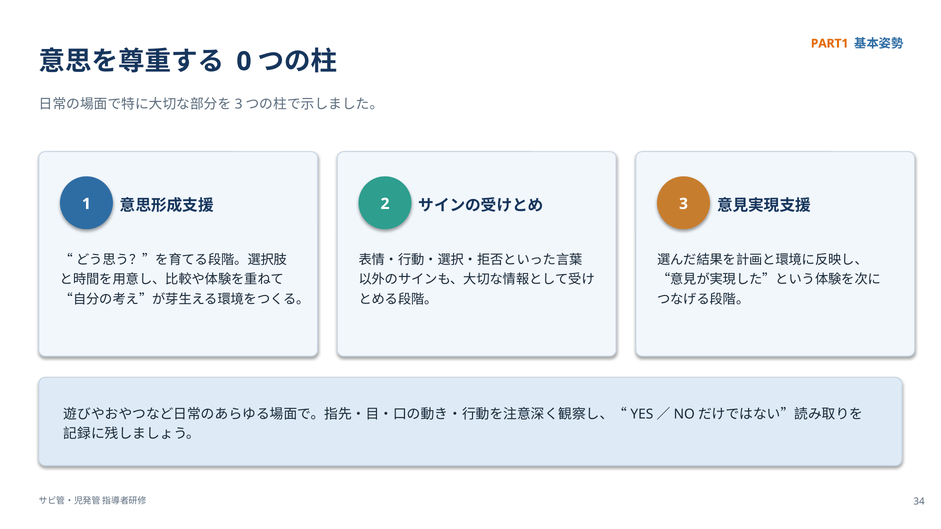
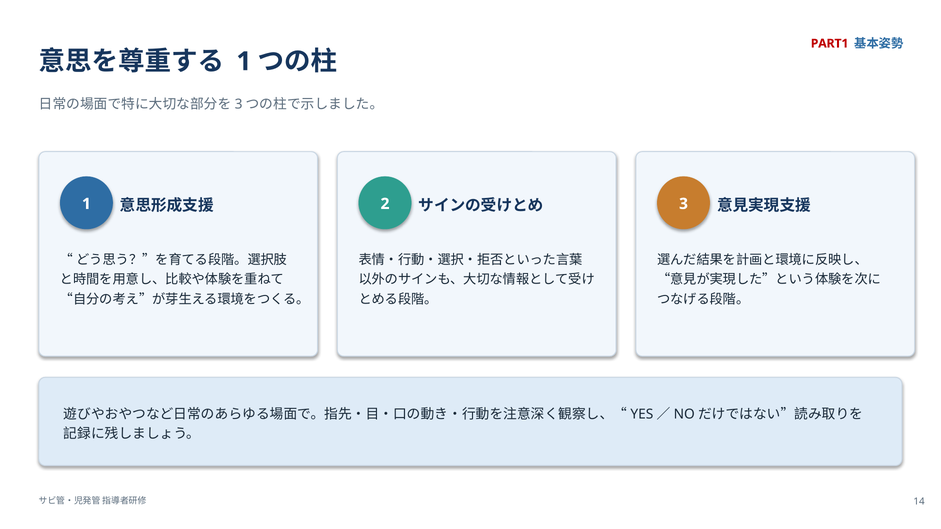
PART1 colour: orange -> red (830, 43)
0: 0 -> 1 (244, 61)
34: 34 -> 14 (919, 502)
